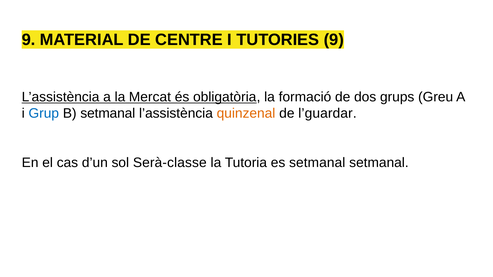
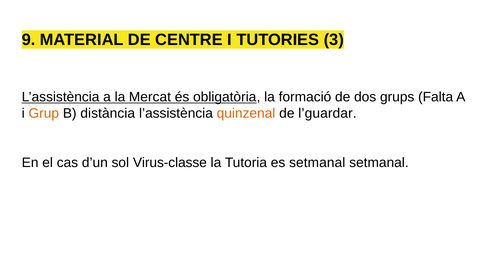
TUTORIES 9: 9 -> 3 (334, 40)
Greu: Greu -> Falta (436, 97)
Grup colour: blue -> orange (44, 114)
B setmanal: setmanal -> distància (108, 114)
Serà-classe: Serà-classe -> Virus-classe (170, 163)
